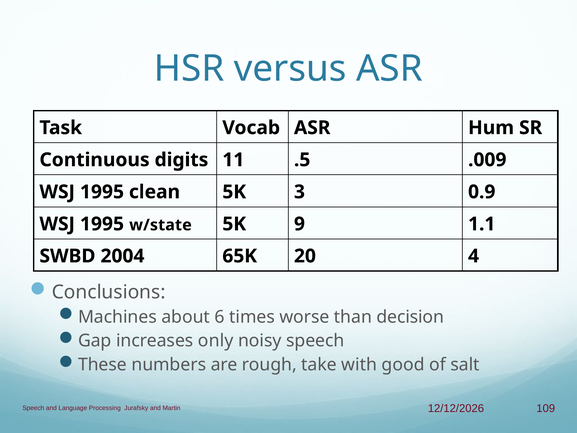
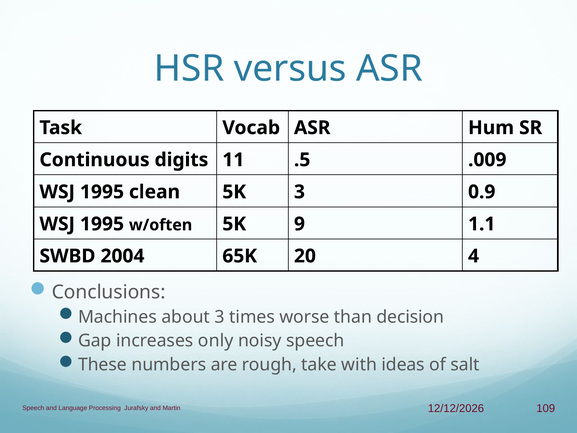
w/state: w/state -> w/often (161, 225)
about 6: 6 -> 3 (220, 317)
good: good -> ideas (403, 364)
